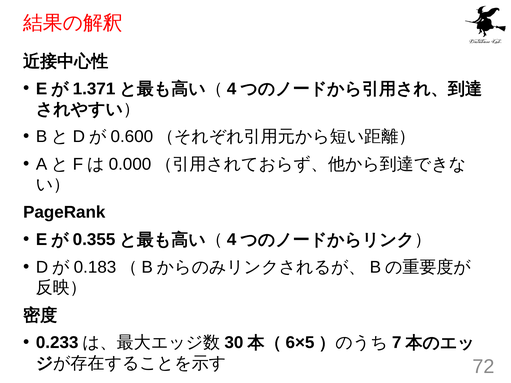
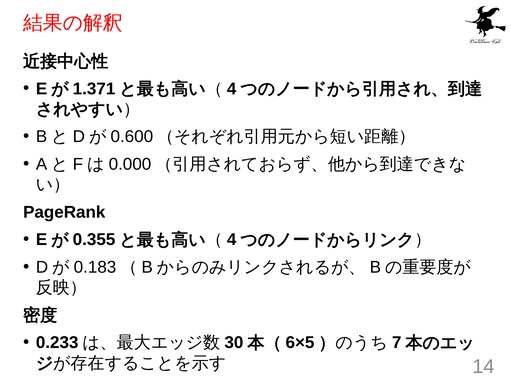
72: 72 -> 14 (484, 367)
